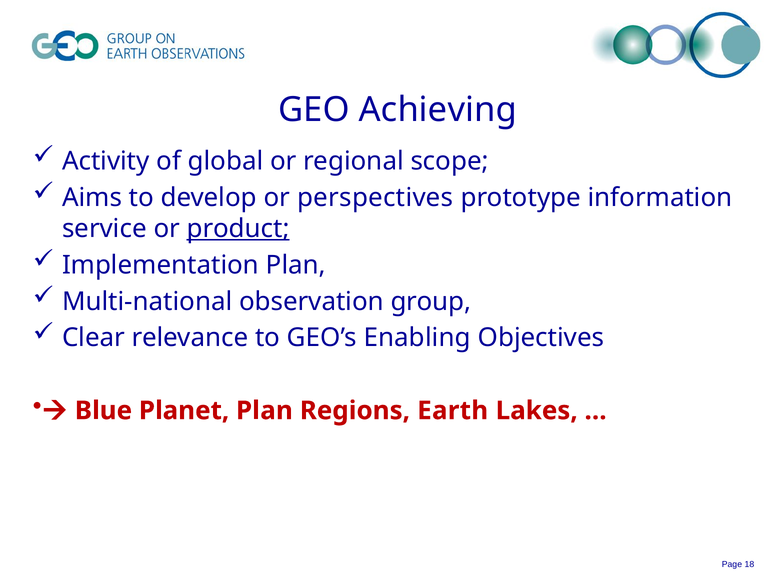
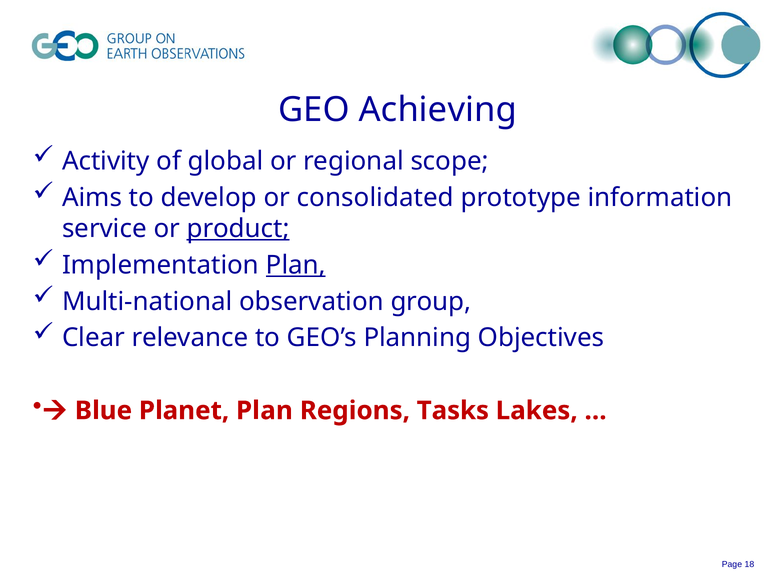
perspectives: perspectives -> consolidated (375, 197)
Plan underline: none -> present (296, 265)
Enabling: Enabling -> Planning (417, 337)
Earth: Earth -> Tasks (453, 410)
